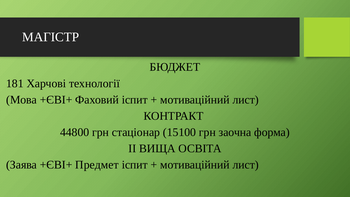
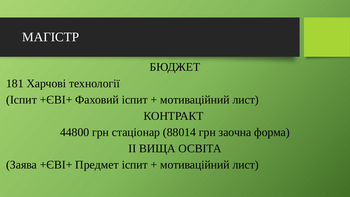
Мова: Мова -> Іспит (21, 100)
15100: 15100 -> 88014 (179, 132)
